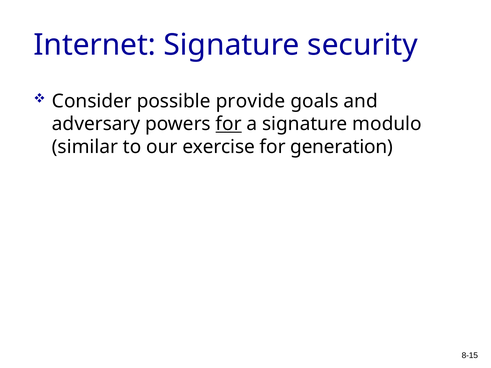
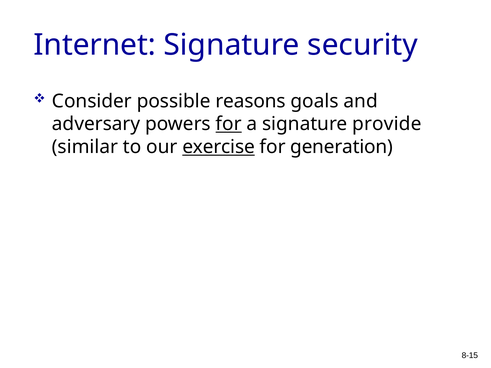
provide: provide -> reasons (251, 101)
modulo: modulo -> provide (387, 124)
exercise underline: none -> present (219, 147)
